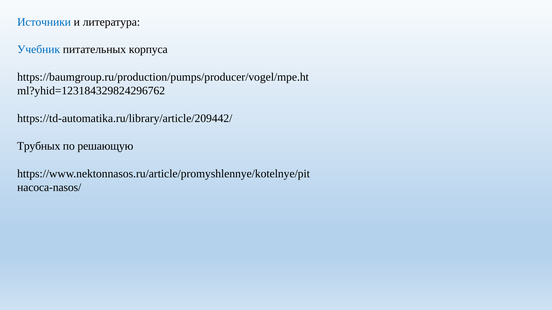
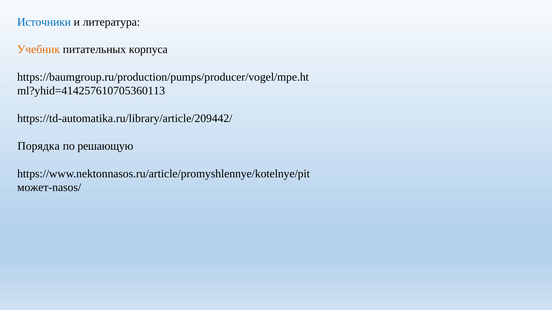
Учебник colour: blue -> orange (39, 50)
ml?yhid=123184329824296762: ml?yhid=123184329824296762 -> ml?yhid=414257610705360113 (91, 91)
Трубных: Трубных -> Порядка (39, 146)
насоса-nasos/: насоса-nasos/ -> может-nasos/ (49, 188)
